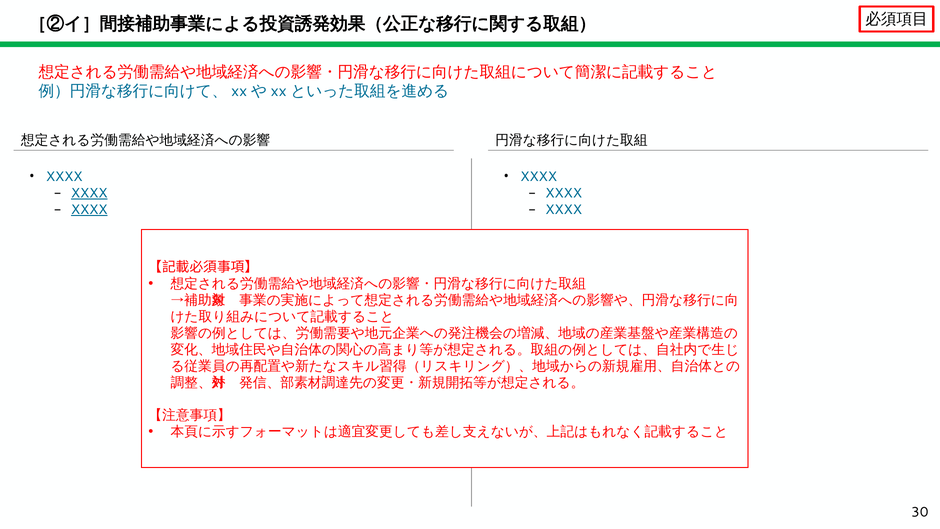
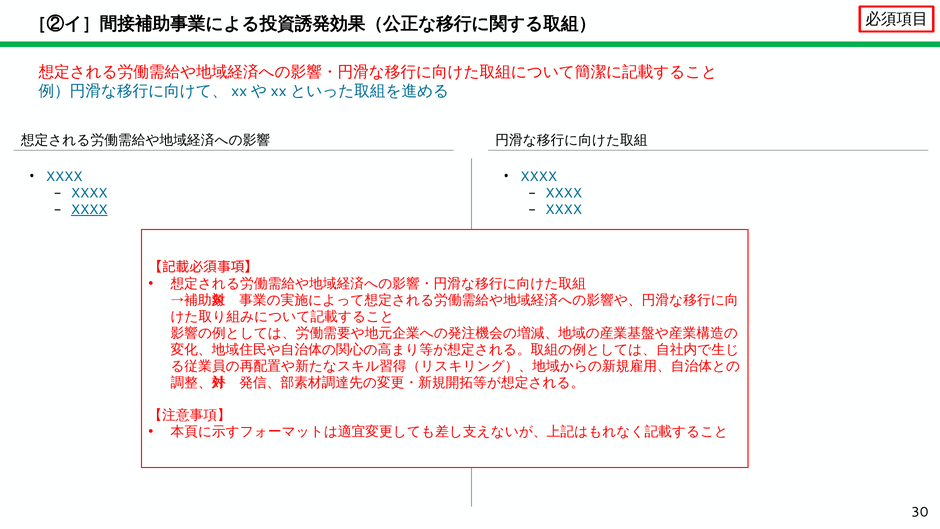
XXXX underline: present -> none (89, 193)
